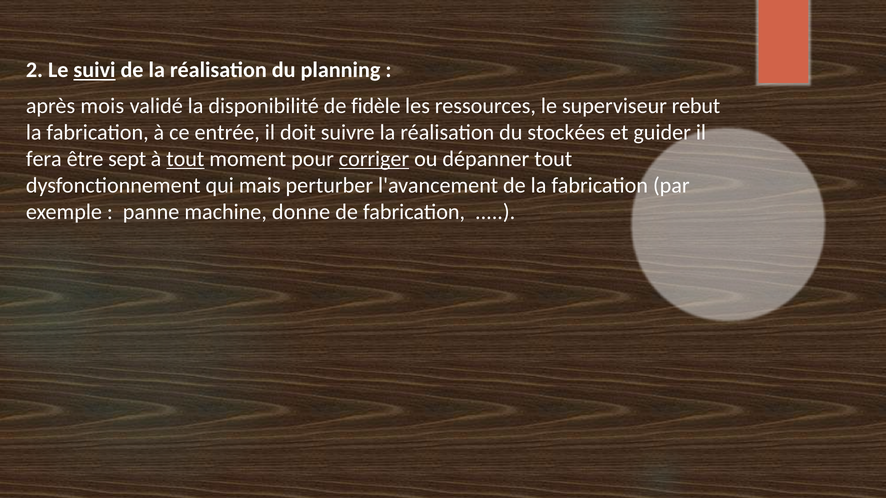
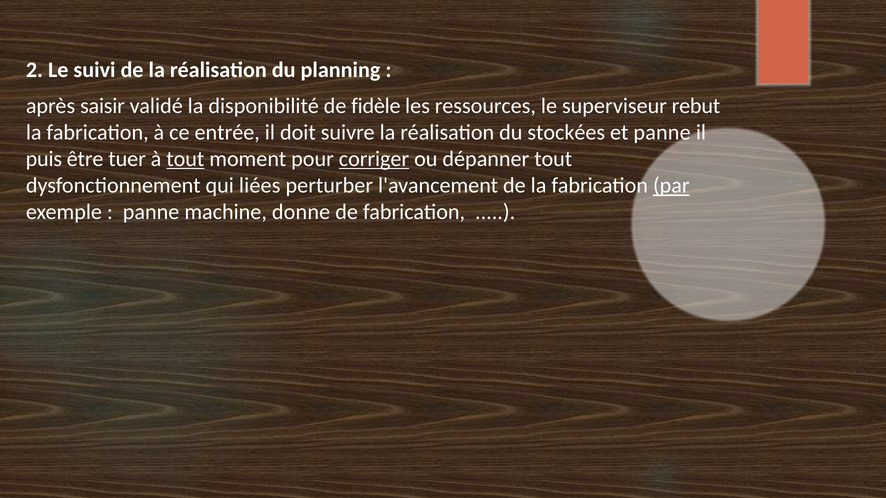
suivi underline: present -> none (95, 70)
mois: mois -> saisir (103, 106)
et guider: guider -> panne (662, 133)
fera: fera -> puis (44, 159)
sept: sept -> tuer (127, 159)
mais: mais -> liées (260, 186)
par underline: none -> present (671, 186)
